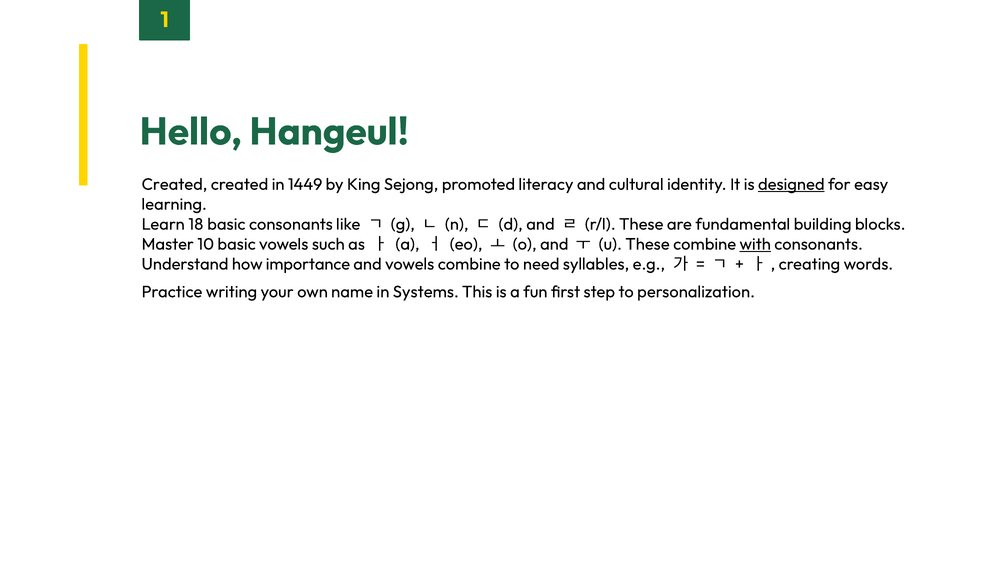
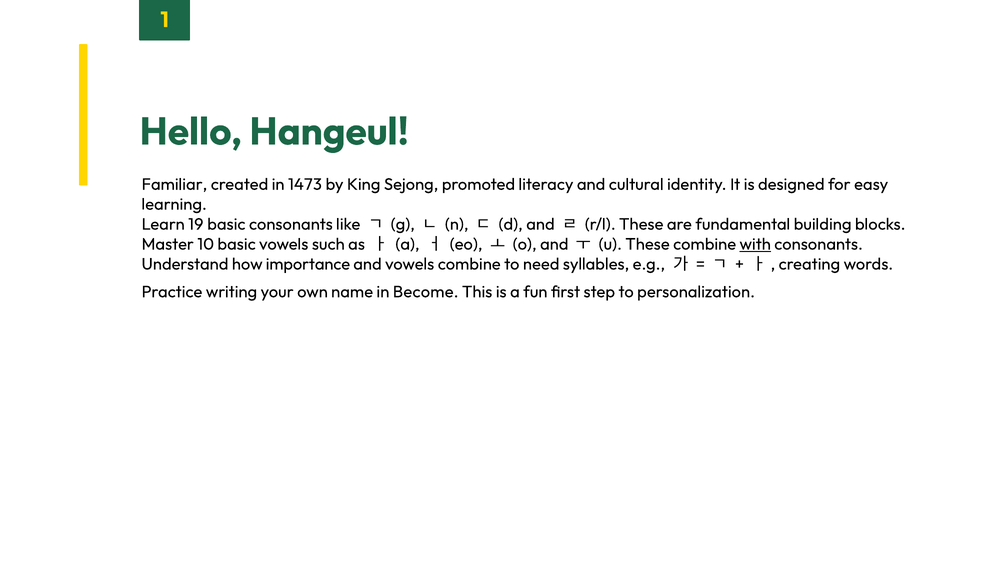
Created: Created -> Familiar (174, 184)
1449: 1449 -> 1473 (305, 184)
designed underline: present -> none (791, 184)
18: 18 -> 19 (196, 224)
Systems: Systems -> Become (426, 292)
